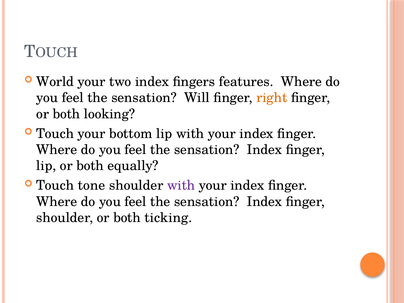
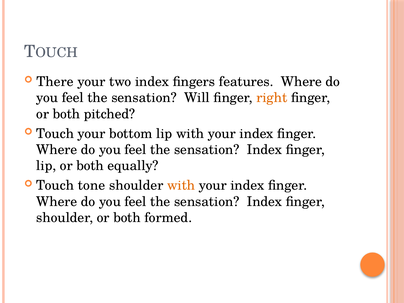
World: World -> There (55, 82)
looking: looking -> pitched (109, 114)
with colour: purple -> orange (181, 185)
ticking: ticking -> formed (168, 218)
